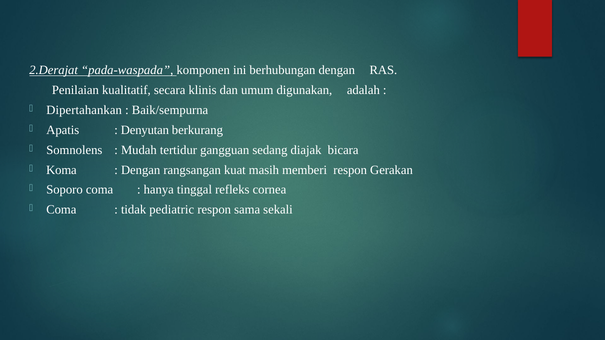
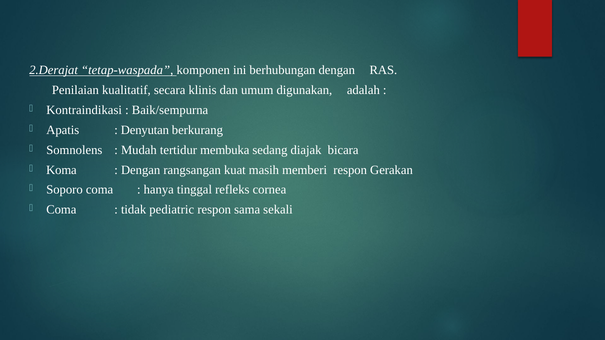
pada-waspada: pada-waspada -> tetap-waspada (127, 70)
Dipertahankan: Dipertahankan -> Kontraindikasi (84, 110)
gangguan: gangguan -> membuka (225, 150)
